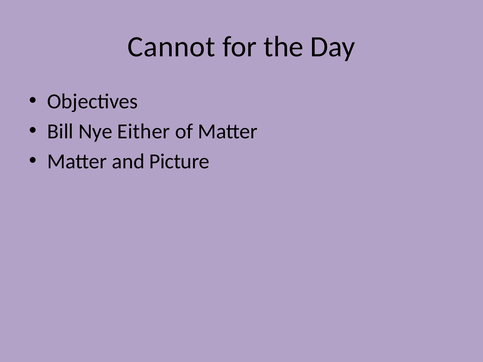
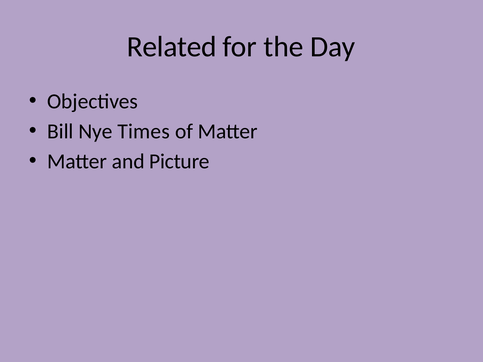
Cannot: Cannot -> Related (172, 47)
Either: Either -> Times (144, 131)
